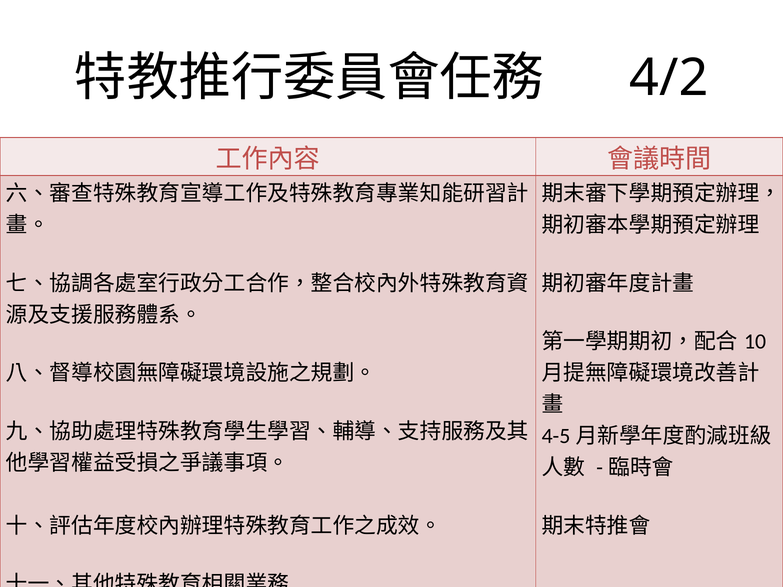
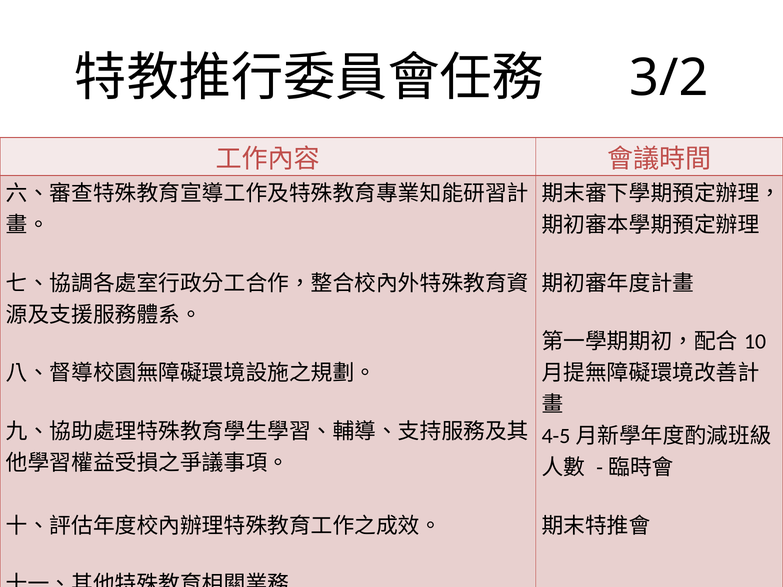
4/2: 4/2 -> 3/2 (669, 78)
